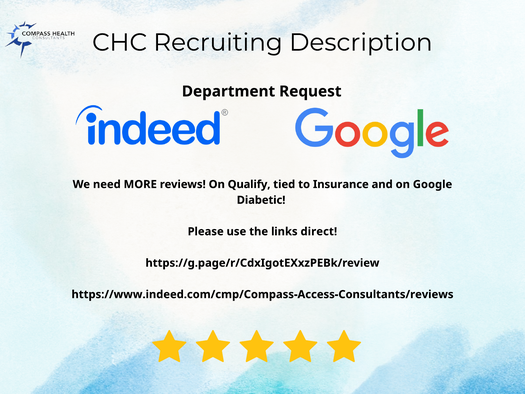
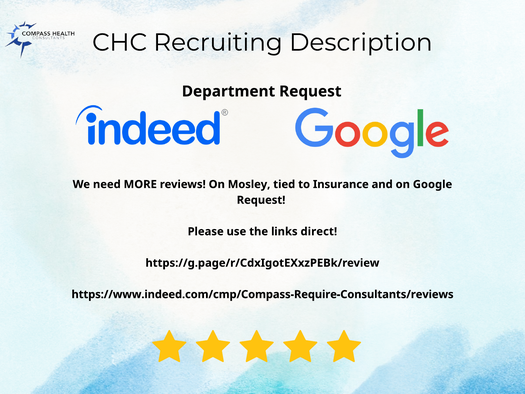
Qualify: Qualify -> Mosley (249, 184)
Diabetic: Diabetic -> Request (261, 200)
https://www.indeed.com/cmp/Compass-Access-Consultants/reviews: https://www.indeed.com/cmp/Compass-Access-Consultants/reviews -> https://www.indeed.com/cmp/Compass-Require-Consultants/reviews (263, 294)
